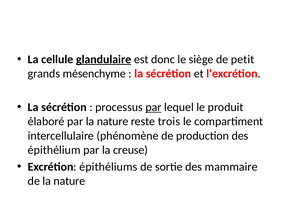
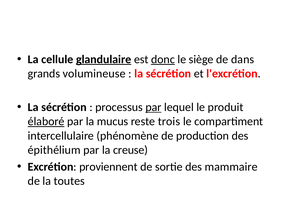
donc underline: none -> present (163, 59)
petit: petit -> dans (243, 59)
mésenchyme: mésenchyme -> volumineuse (94, 74)
élaboré underline: none -> present (46, 121)
par la nature: nature -> mucus (113, 121)
épithéliums: épithéliums -> proviennent (108, 167)
de la nature: nature -> toutes (69, 181)
